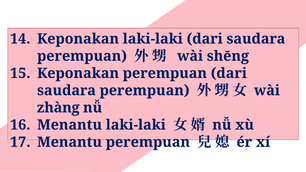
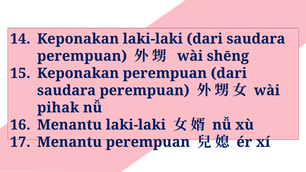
zhàng: zhàng -> pihak (58, 108)
